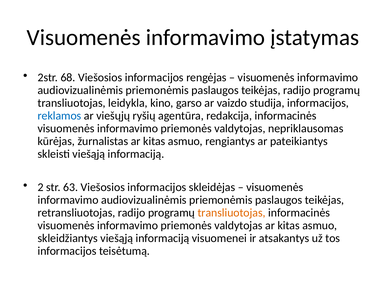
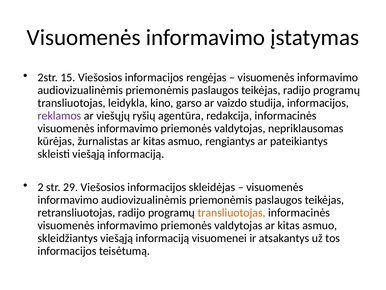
68: 68 -> 15 (68, 77)
reklamos colour: blue -> purple (59, 116)
63: 63 -> 29 (71, 187)
